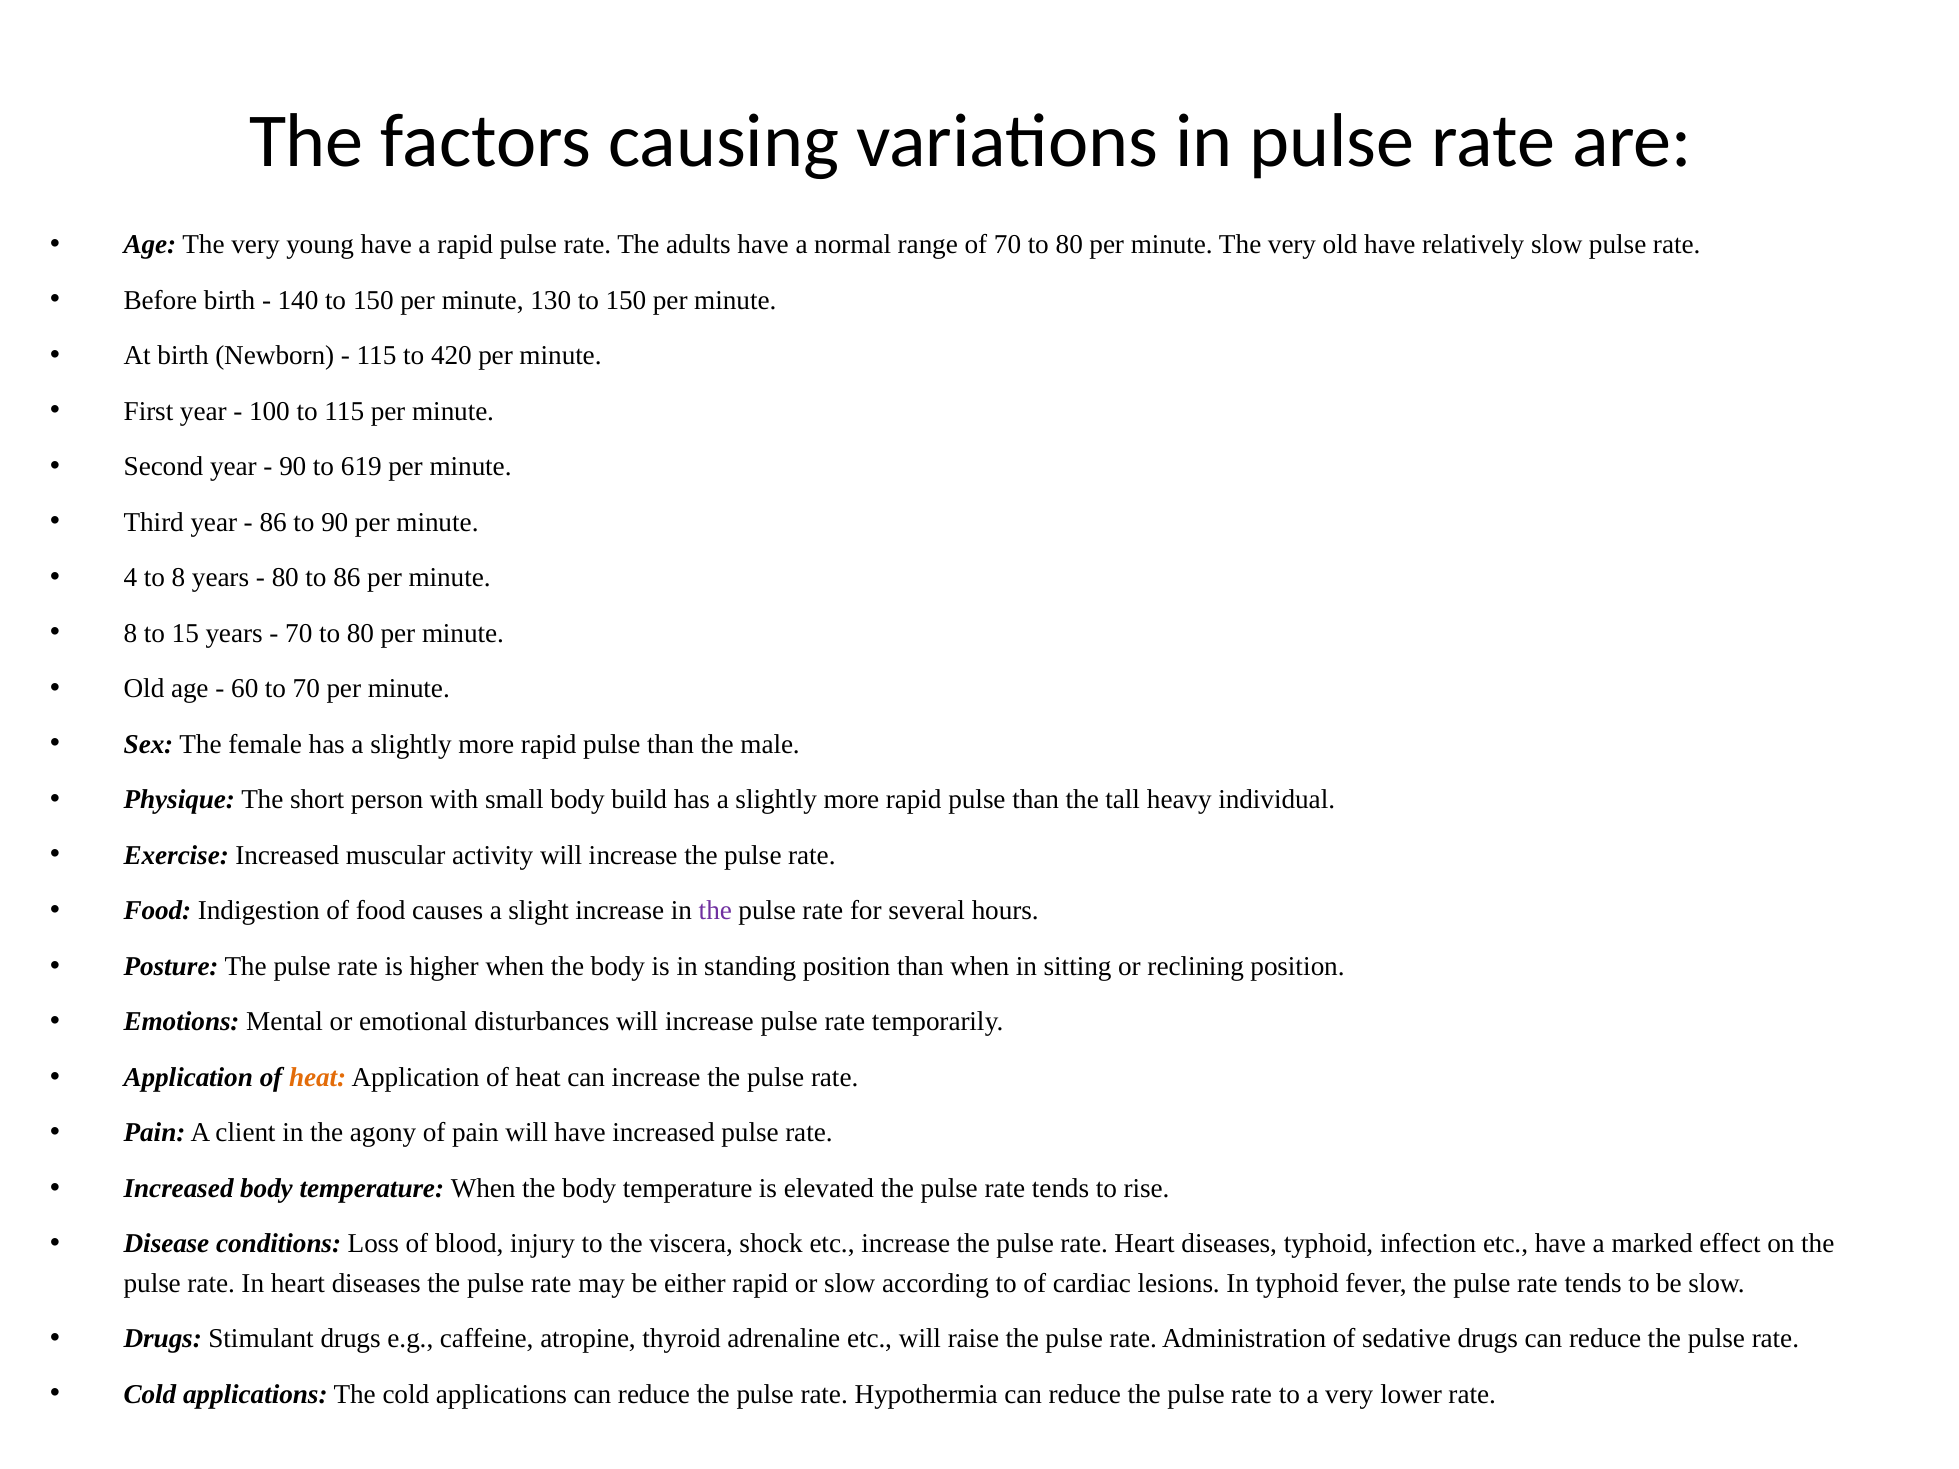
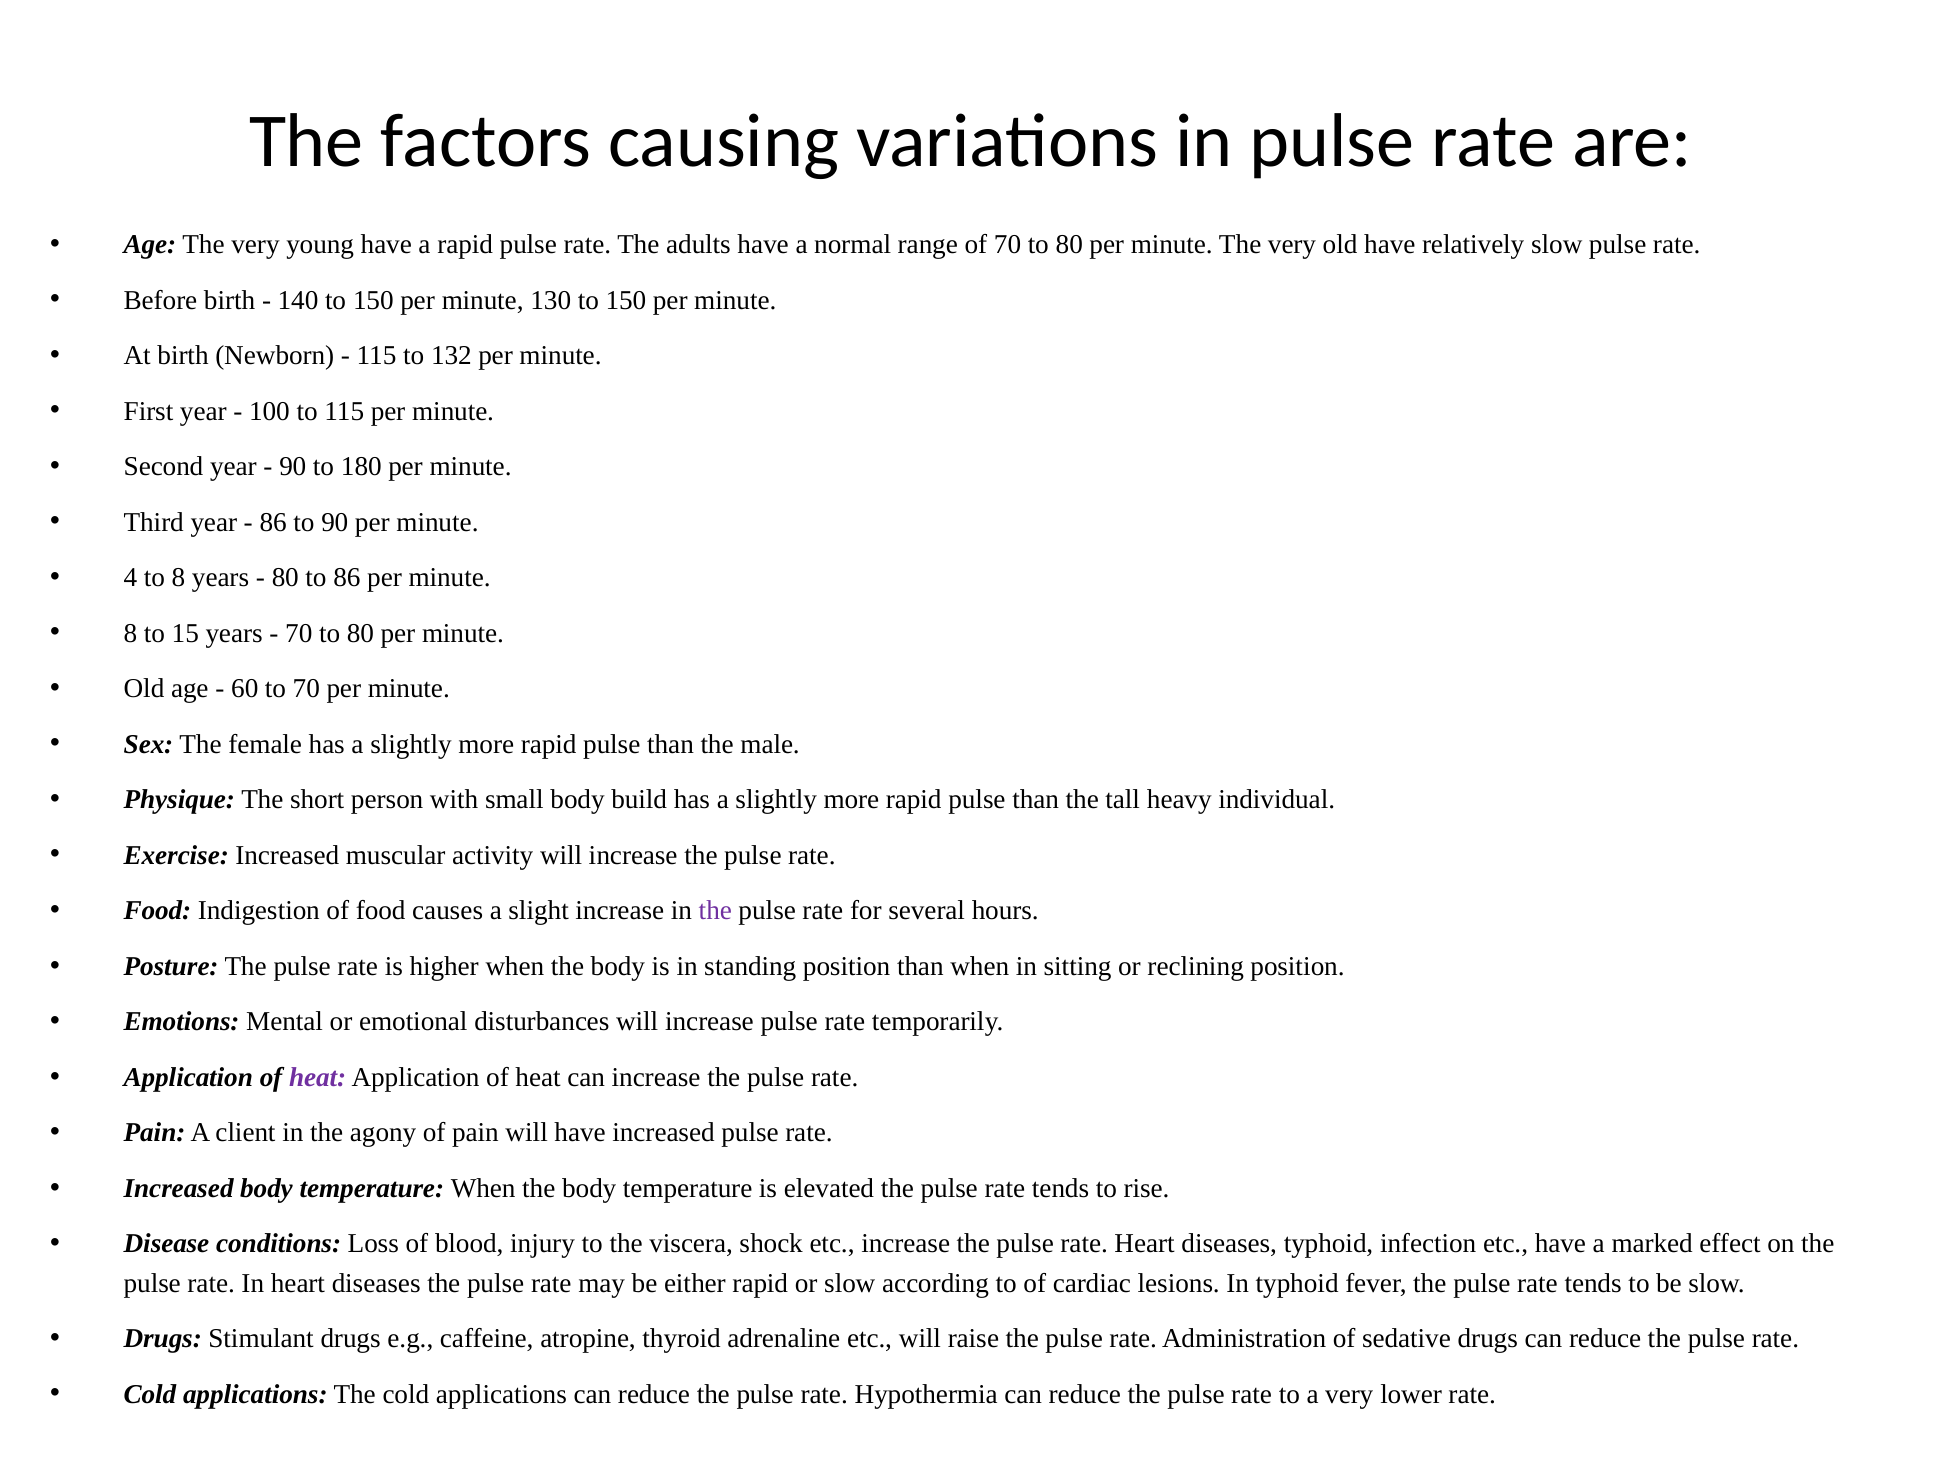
420: 420 -> 132 (451, 356)
619: 619 -> 180 (361, 467)
heat colour: orange -> purple (318, 1078)
